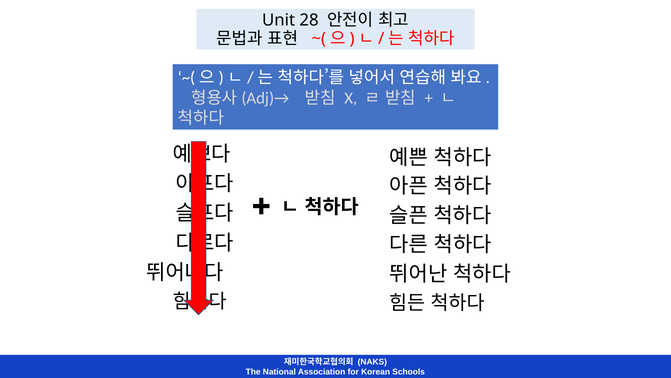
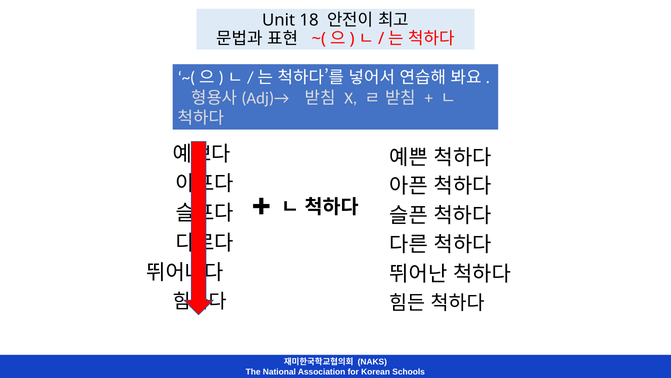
28: 28 -> 18 (309, 20)
